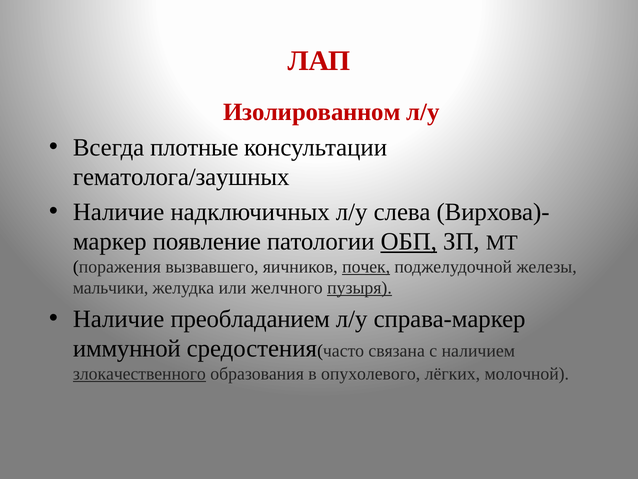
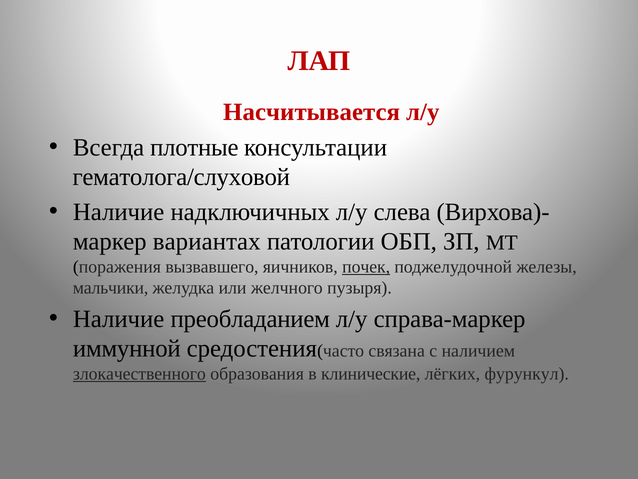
Изолированном: Изолированном -> Насчитывается (312, 112)
гематолога/заушных: гематолога/заушных -> гематолога/слуховой (181, 177)
появление: появление -> вариантах (207, 241)
ОБП underline: present -> none (409, 241)
пузыря underline: present -> none (359, 288)
опухолевого: опухолевого -> клинические (371, 373)
молочной: молочной -> фурункул (527, 373)
